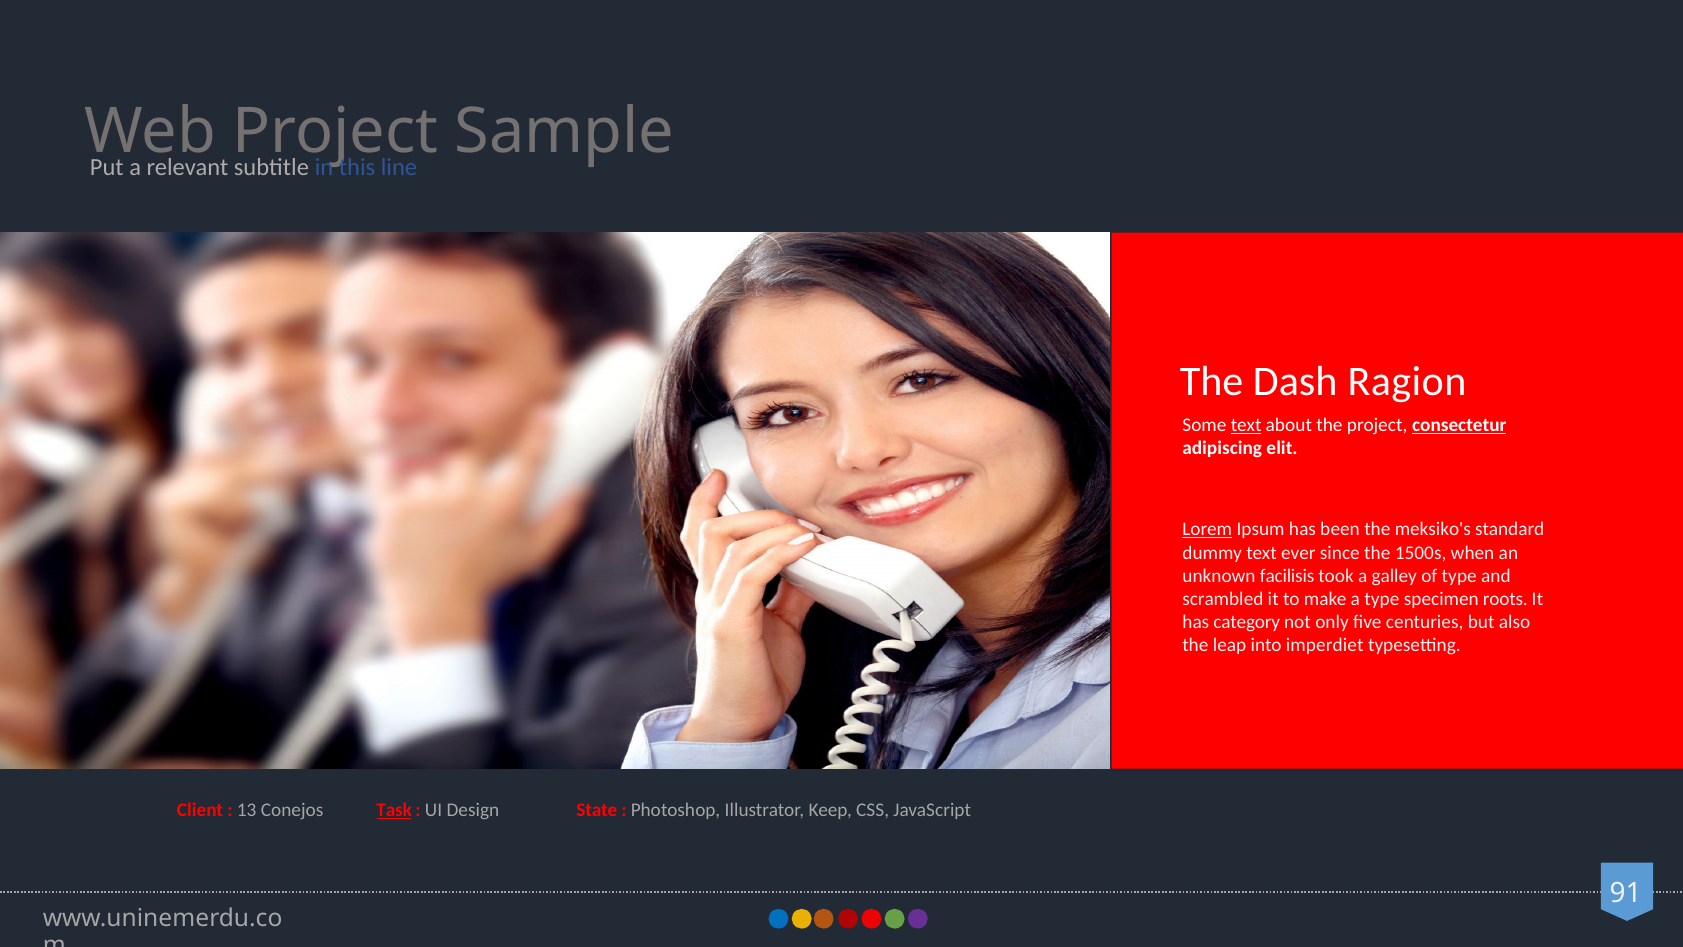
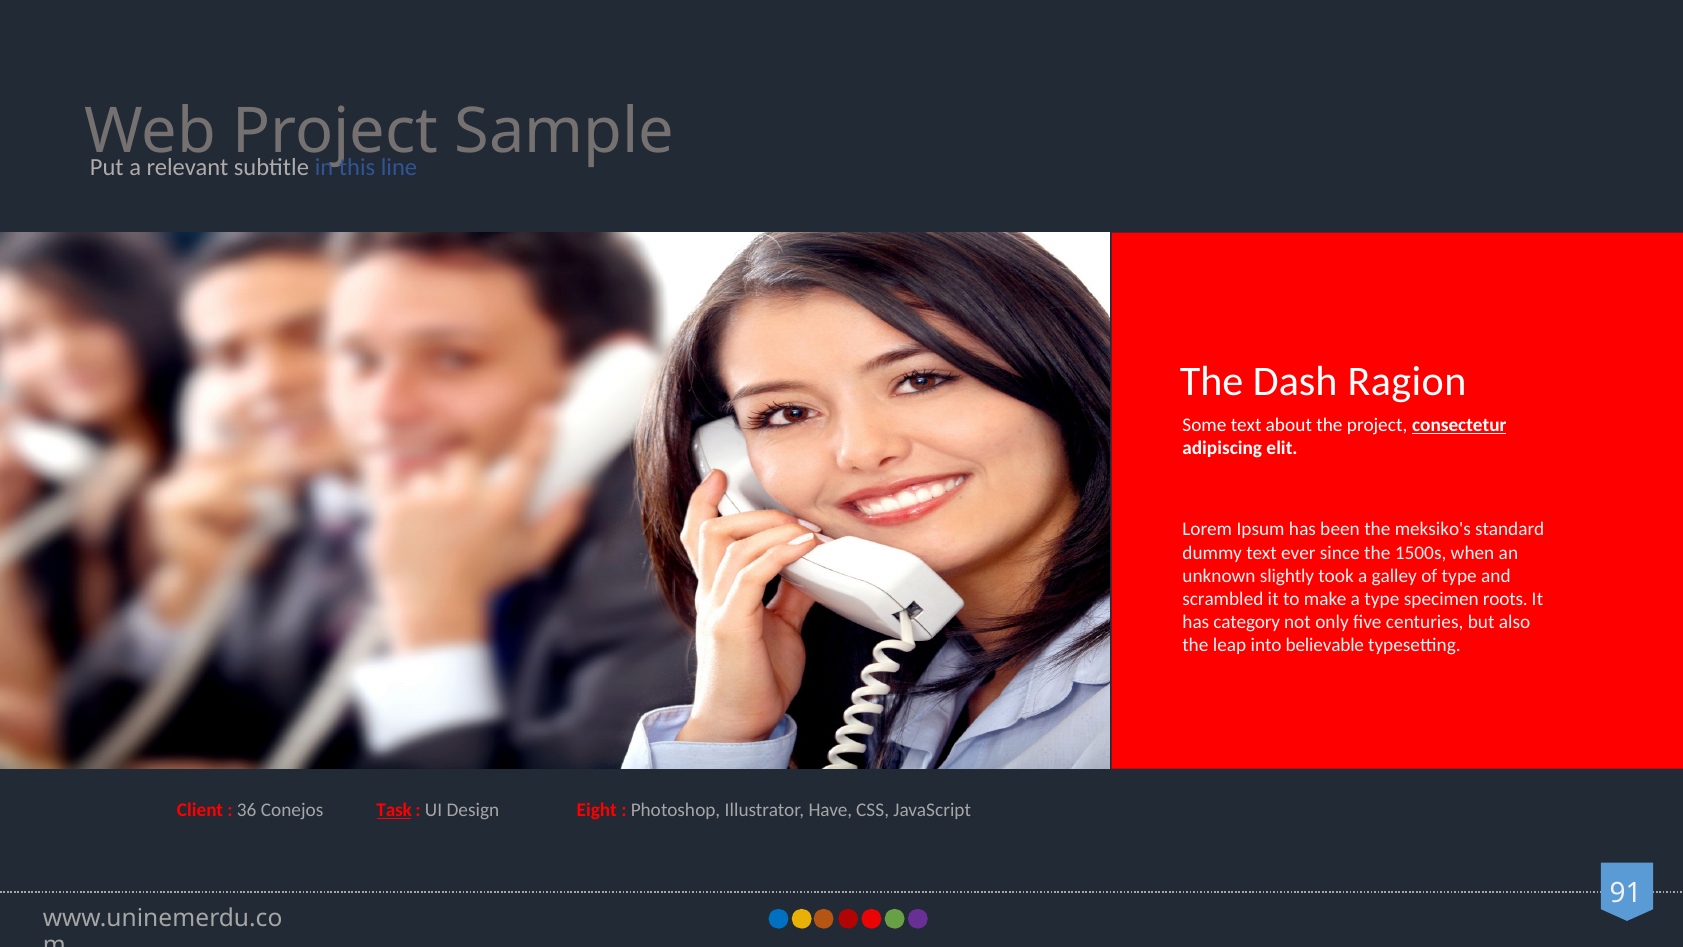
text underline: present -> none (1246, 425)
Lorem underline: present -> none (1207, 529)
facilisis: facilisis -> slightly (1287, 576)
imperdiet: imperdiet -> believable (1325, 645)
13: 13 -> 36 (247, 810)
State: State -> Eight (597, 810)
Keep: Keep -> Have (830, 810)
